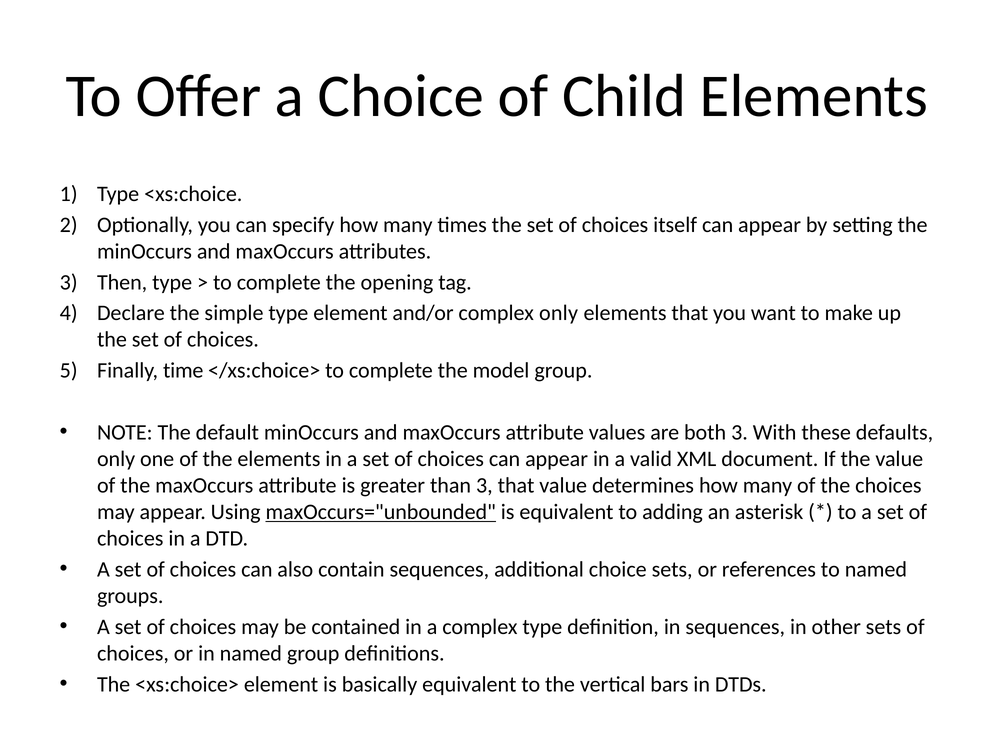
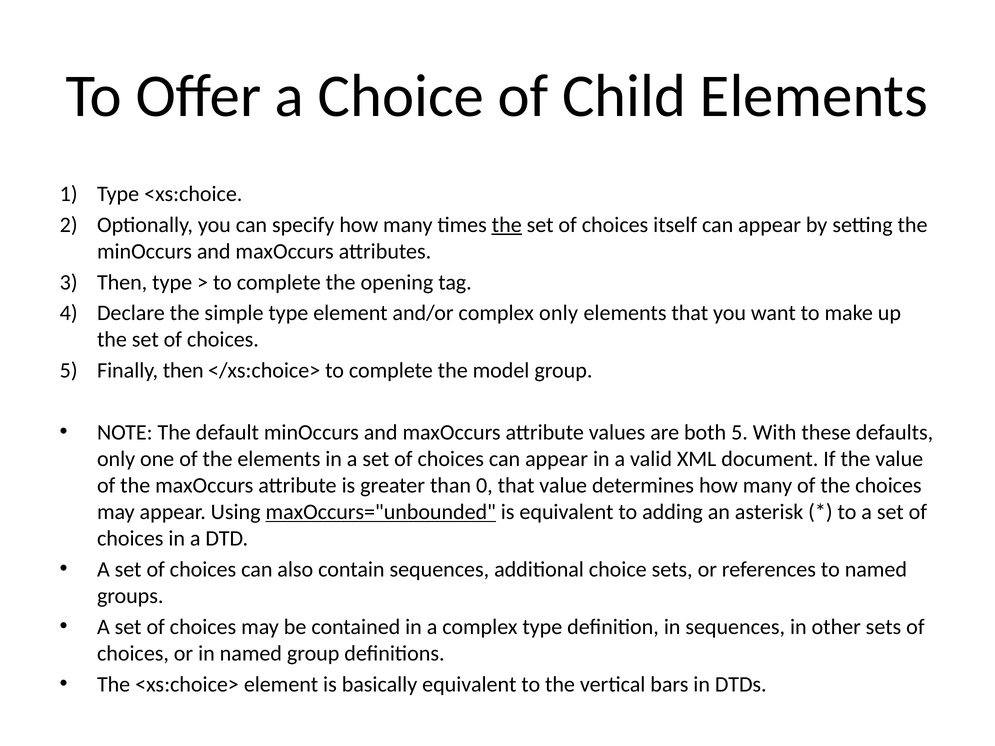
the underline: none -> present (507, 225)
Finally time: time -> then (183, 371)
both 3: 3 -> 5 (740, 433)
than 3: 3 -> 0 (484, 486)
